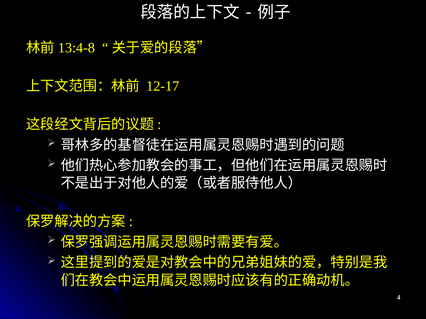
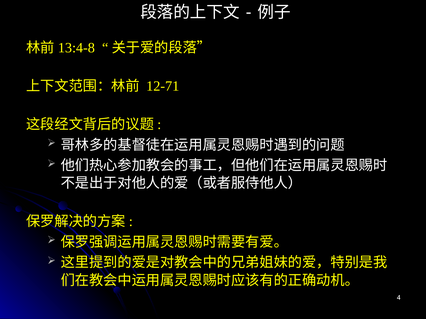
12-17: 12-17 -> 12-71 (163, 86)
